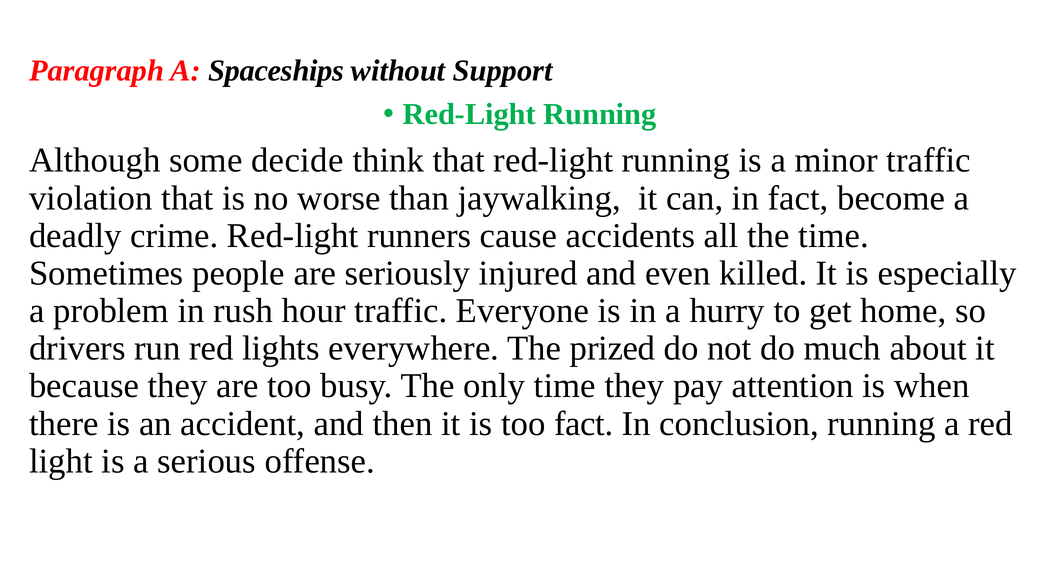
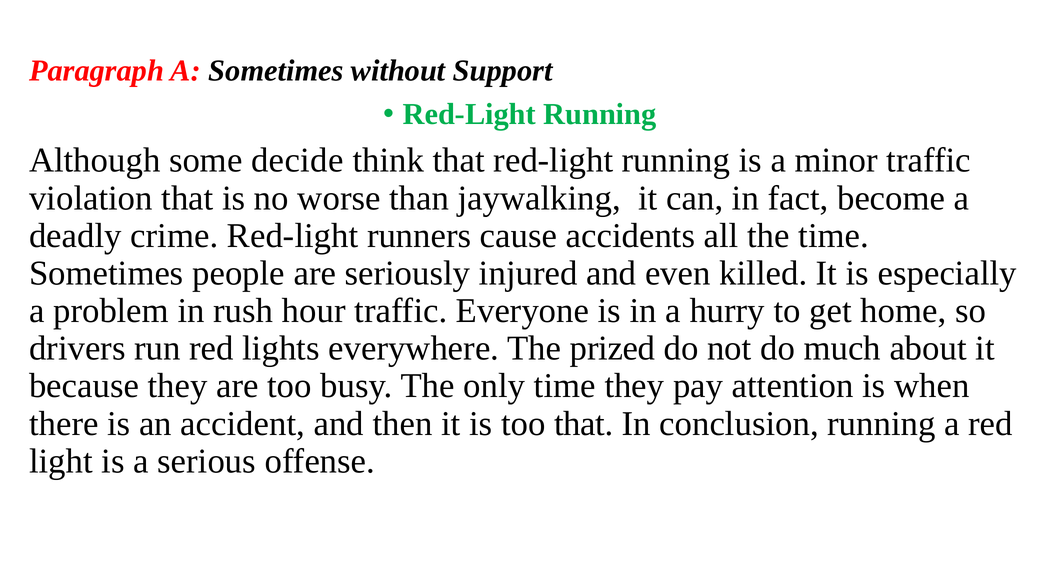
A Spaceships: Spaceships -> Sometimes (276, 71)
too fact: fact -> that (584, 423)
